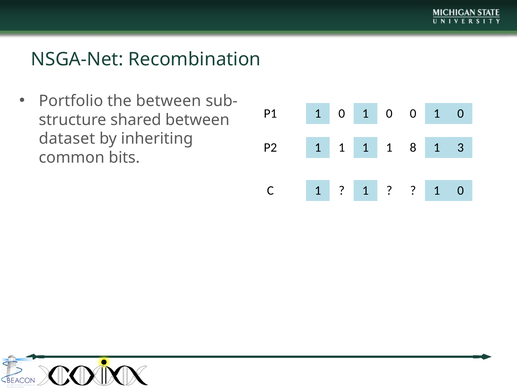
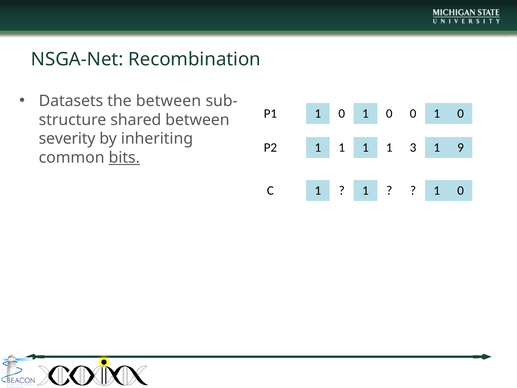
Portfolio: Portfolio -> Datasets (71, 101)
dataset: dataset -> severity (67, 139)
8: 8 -> 3 (413, 148)
3: 3 -> 9 (461, 148)
bits underline: none -> present (124, 158)
